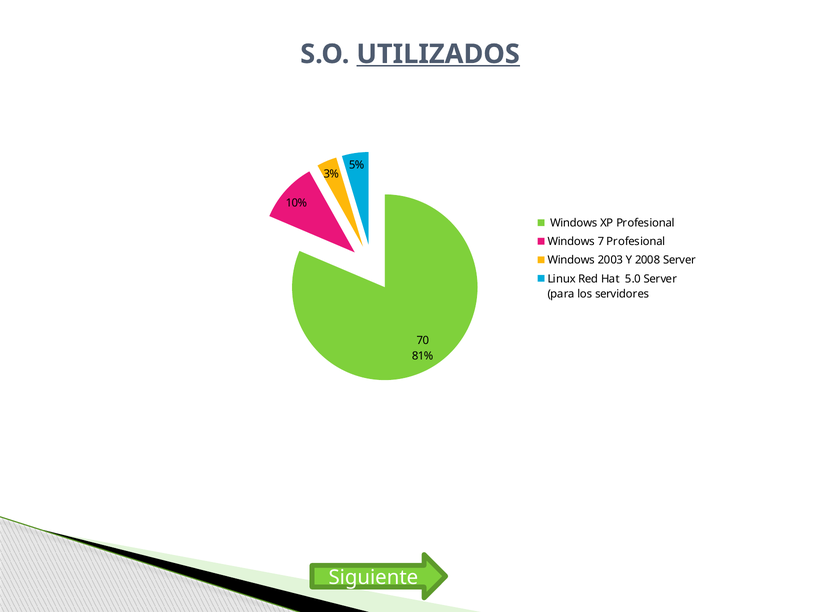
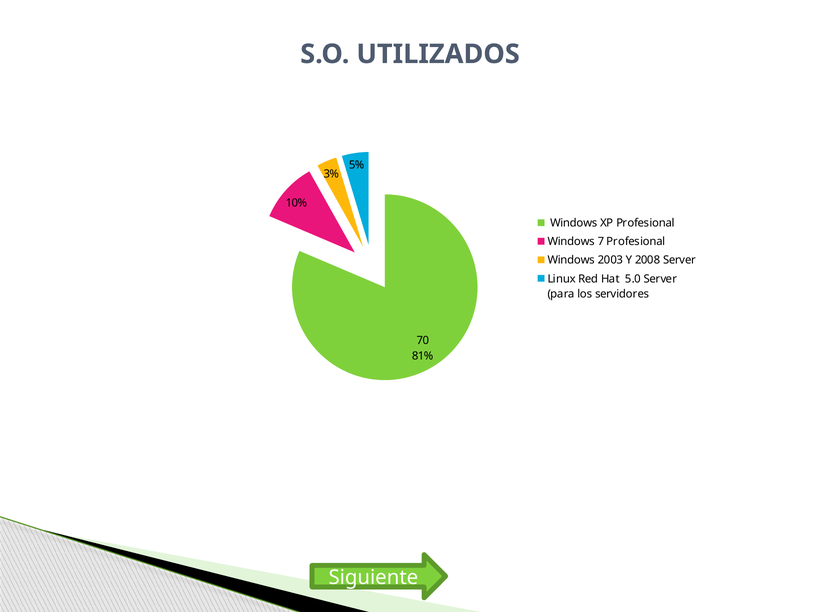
UTILIZADOS underline: present -> none (438, 54)
